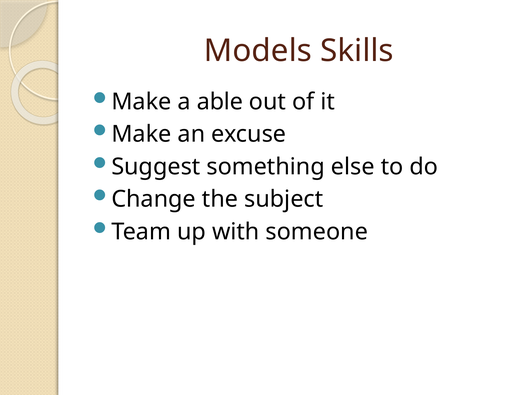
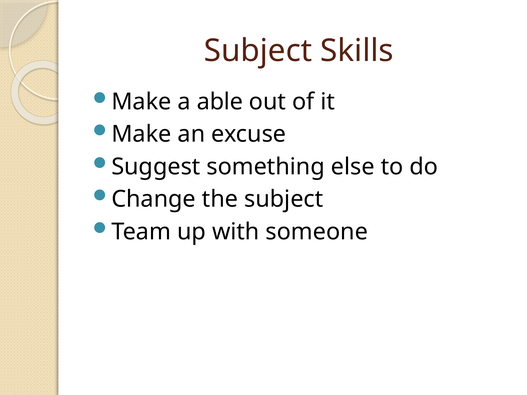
Models: Models -> Subject (258, 51)
